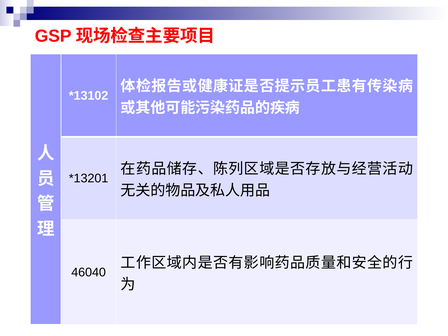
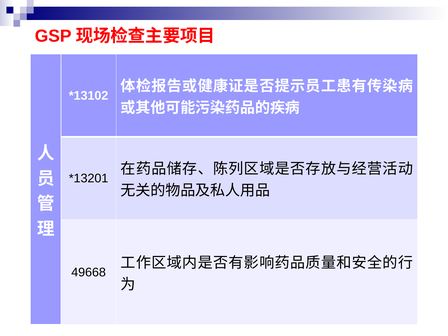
46040: 46040 -> 49668 (89, 272)
